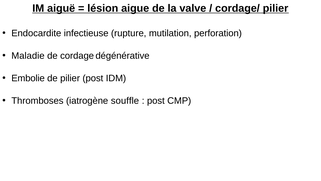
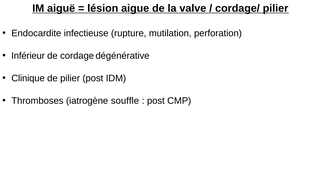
Maladie: Maladie -> Inférieur (28, 56)
Embolie: Embolie -> Clinique (28, 78)
